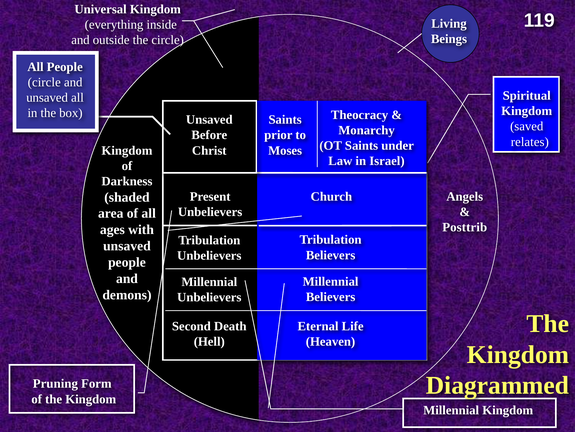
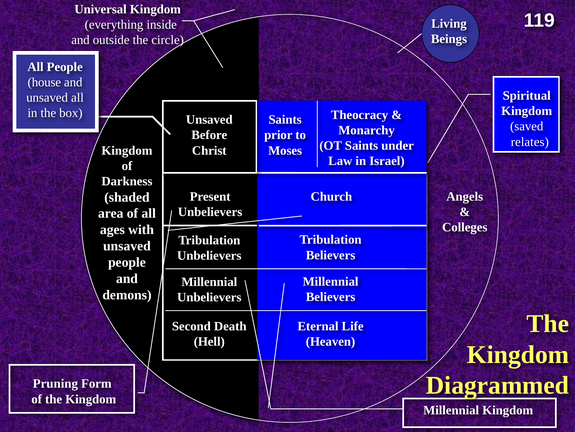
circle: circle -> house (44, 82)
Posttrib: Posttrib -> Colleges (465, 227)
